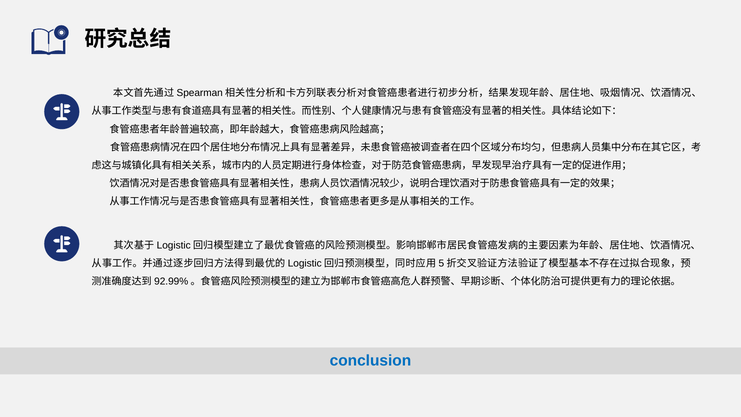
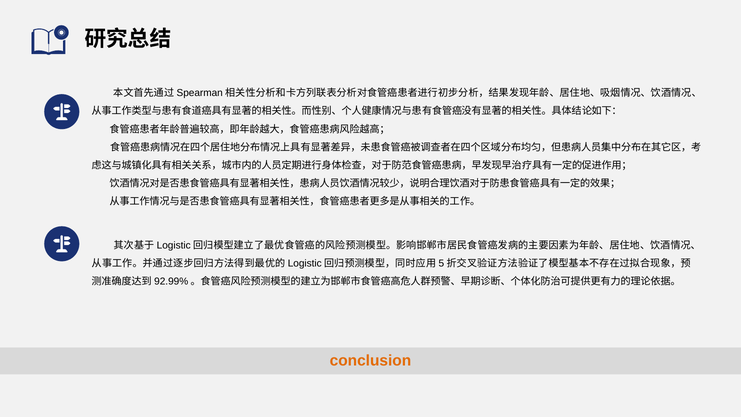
conclusion colour: blue -> orange (370, 361)
